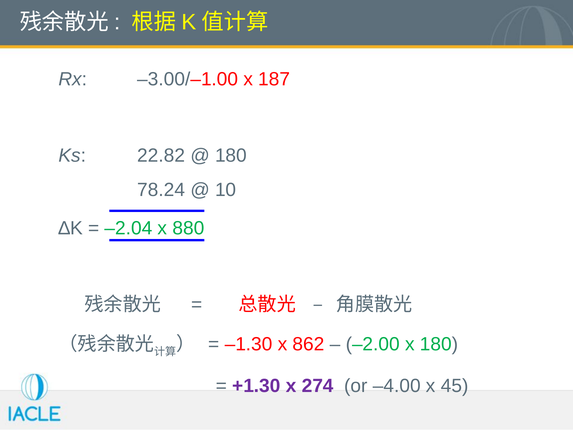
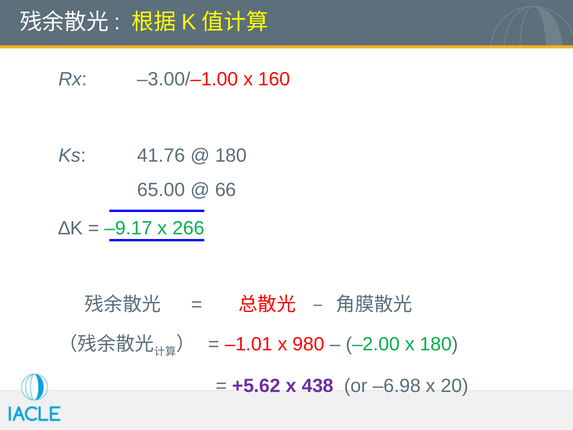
187: 187 -> 160 (274, 79)
22.82: 22.82 -> 41.76 (161, 155)
78.24: 78.24 -> 65.00 (161, 190)
10: 10 -> 66 (226, 190)
–2.04: –2.04 -> –9.17 (128, 228)
880: 880 -> 266 (188, 228)
–1.30: –1.30 -> –1.01 (249, 344)
862: 862 -> 980 (309, 344)
+1.30: +1.30 -> +5.62 (256, 386)
274: 274 -> 438 (318, 386)
–4.00: –4.00 -> –6.98 (397, 386)
45: 45 -> 20 (455, 386)
